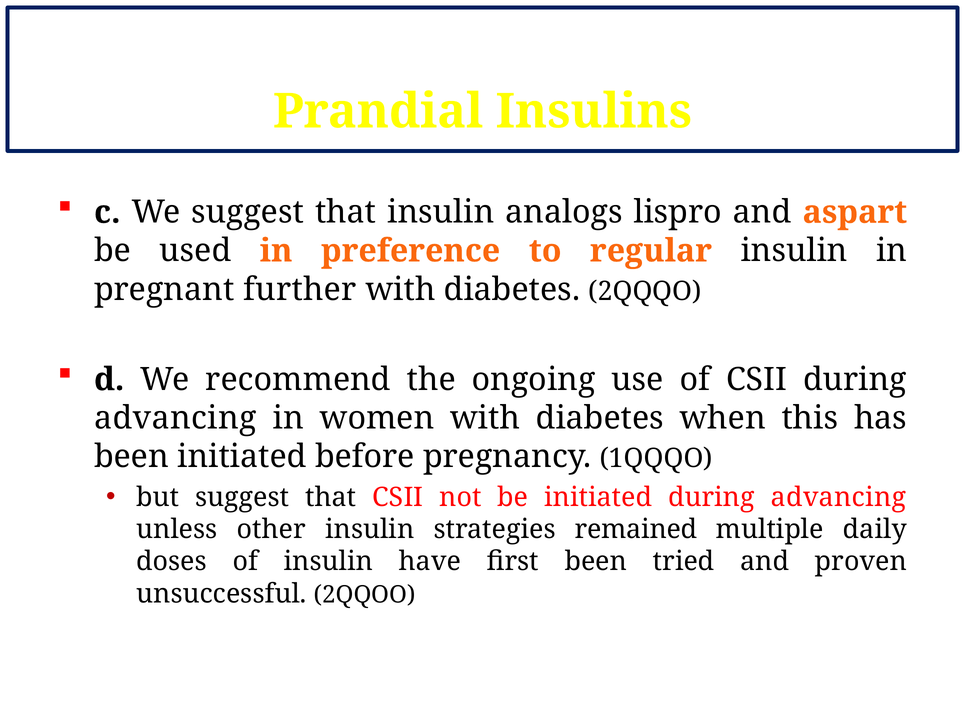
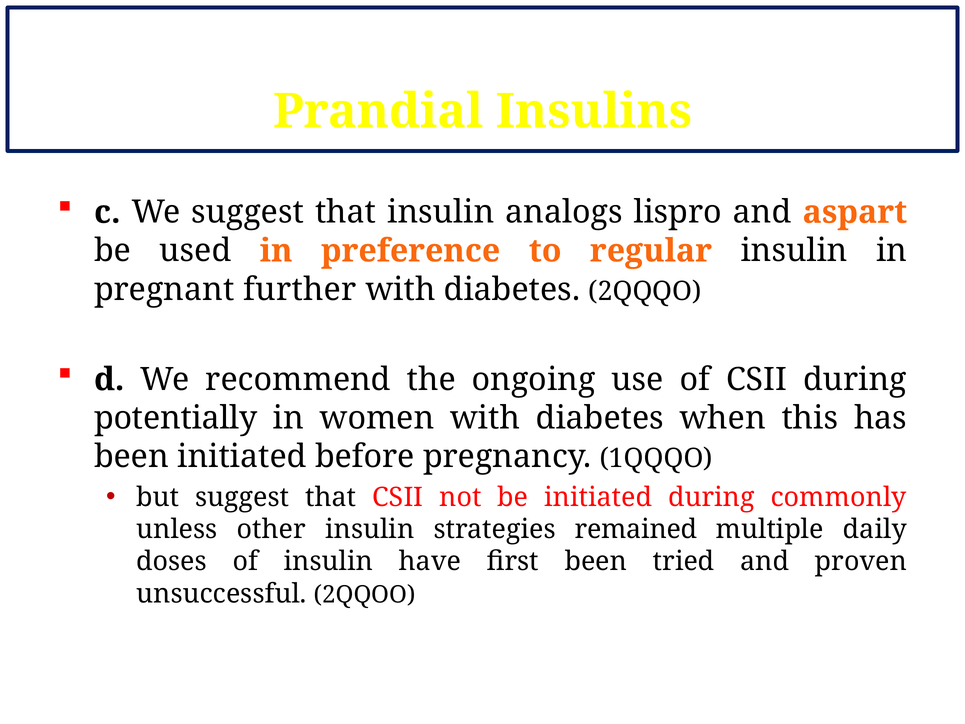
advancing: advancing -> potentially (176, 418)
initiated during advancing: advancing -> commonly (839, 497)
